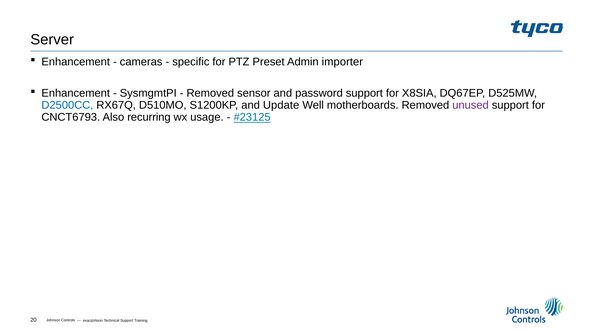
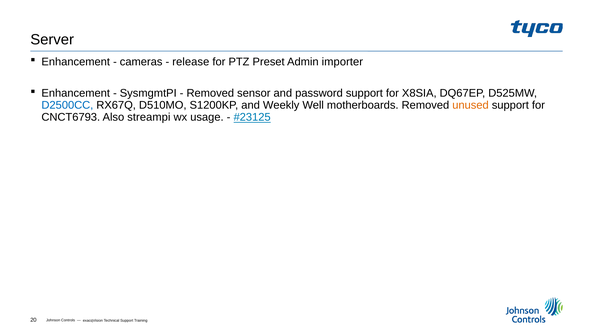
specific: specific -> release (191, 62)
Update: Update -> Weekly (281, 105)
unused colour: purple -> orange (471, 105)
recurring: recurring -> streampi (149, 117)
